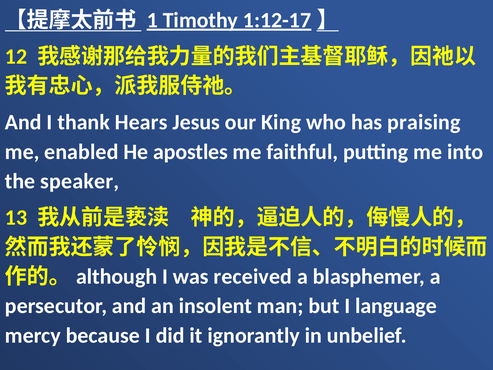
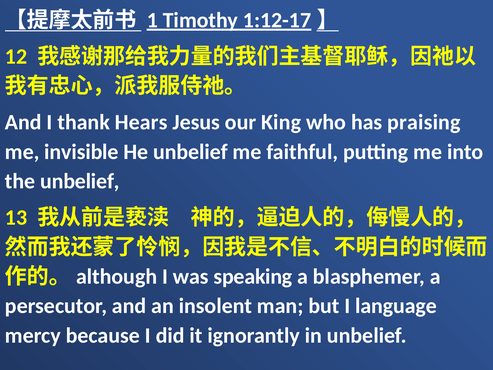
enabled: enabled -> invisible (81, 152)
He apostles: apostles -> unbelief (191, 152)
the speaker: speaker -> unbelief (80, 181)
received: received -> speaking (253, 276)
